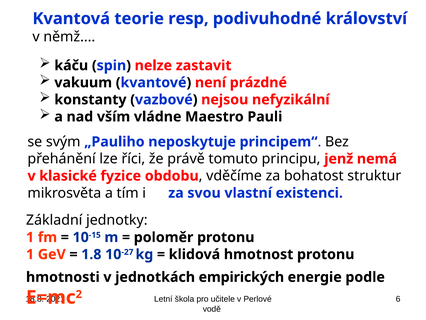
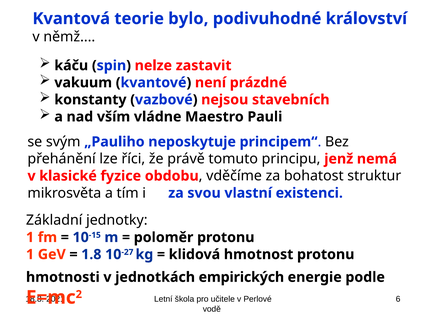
resp: resp -> bylo (188, 19)
nefyzikální: nefyzikální -> stavebních (291, 100)
